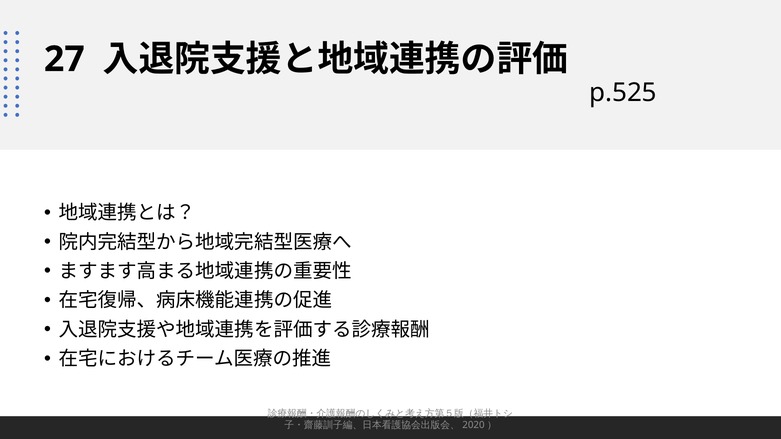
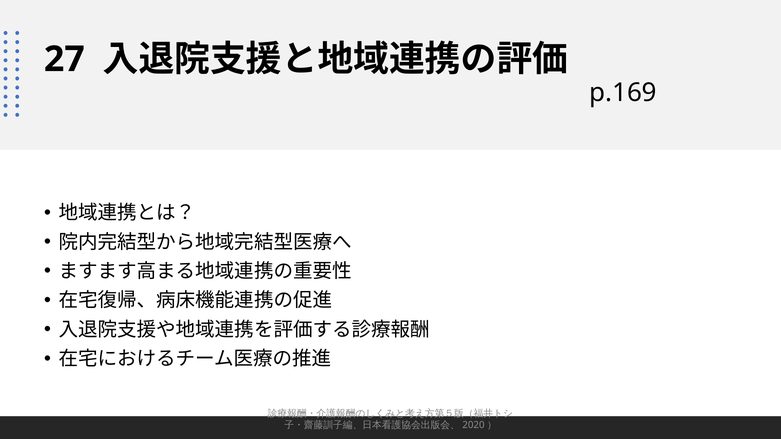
p.525: p.525 -> p.169 (623, 93)
